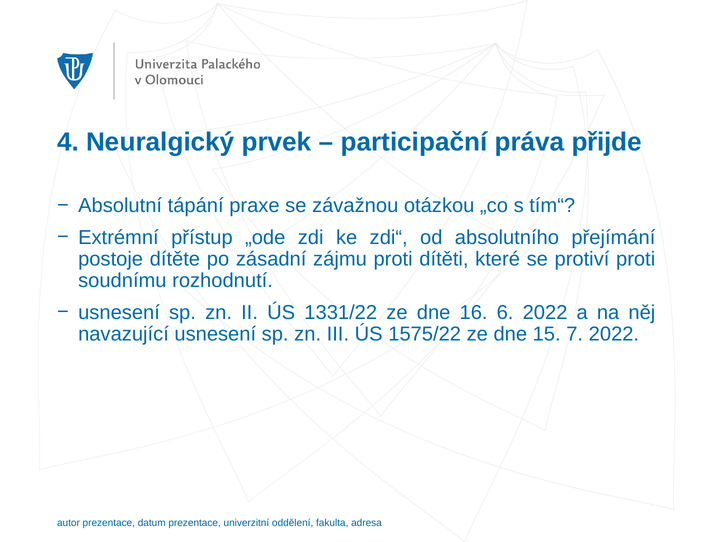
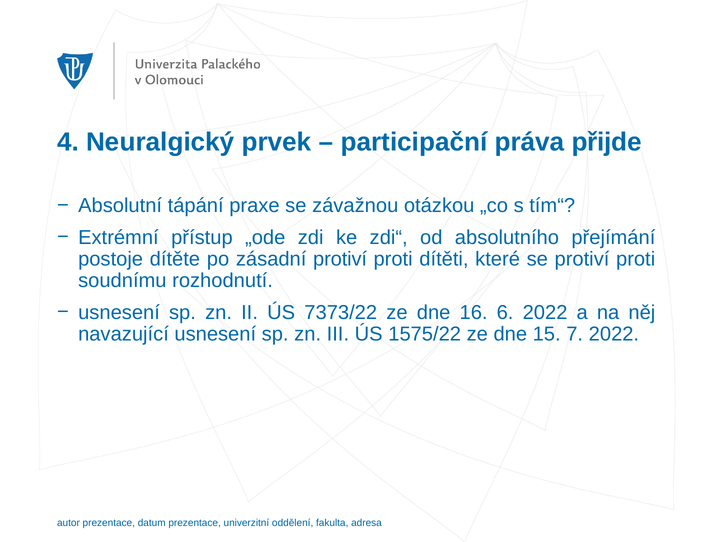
zásadní zájmu: zájmu -> protiví (340, 259)
1331/22: 1331/22 -> 7373/22 (341, 312)
